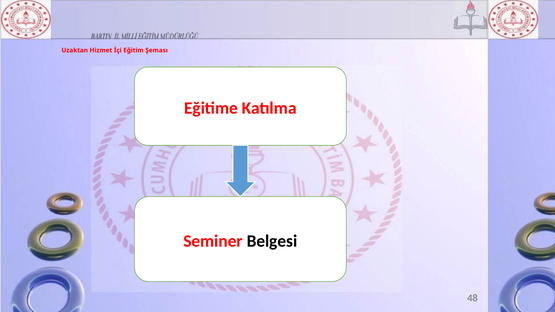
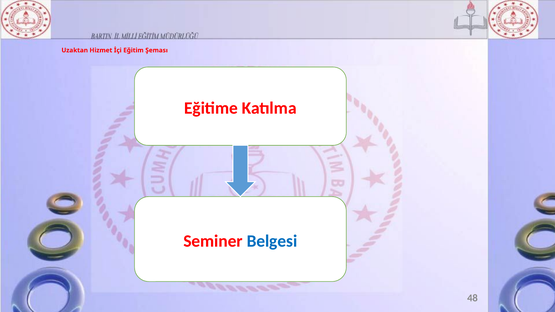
Belgesi colour: black -> blue (272, 241)
